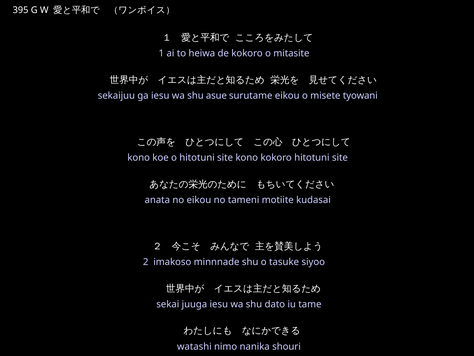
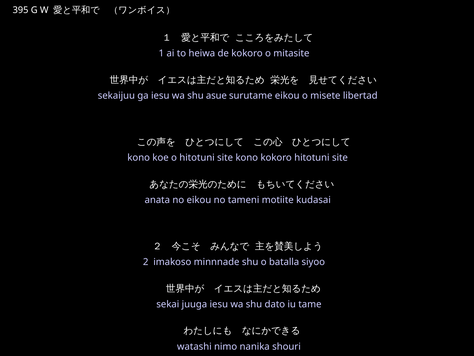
tyowani: tyowani -> libertad (360, 96)
tasuke: tasuke -> batalla (284, 262)
